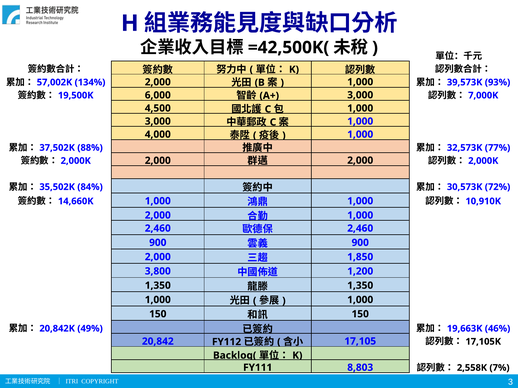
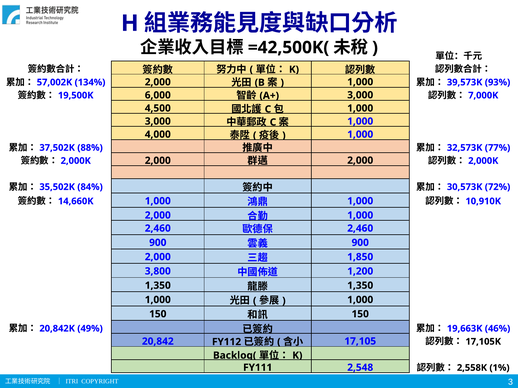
8,803: 8,803 -> 2,548 (360, 368)
7%: 7% -> 1% (500, 368)
